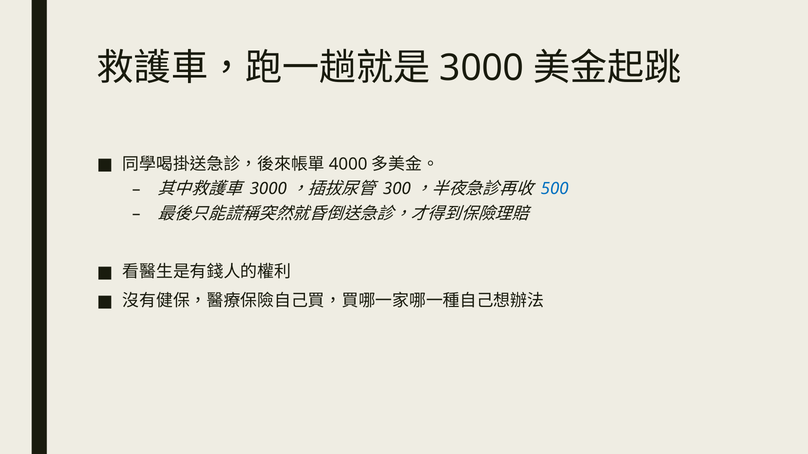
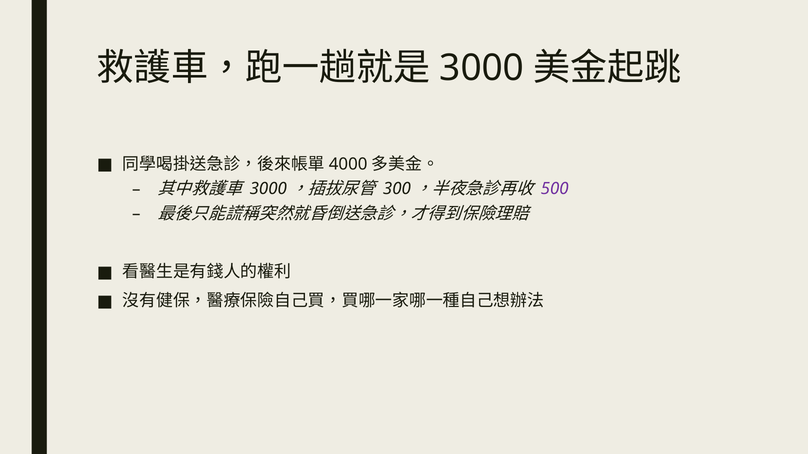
500 colour: blue -> purple (555, 189)
